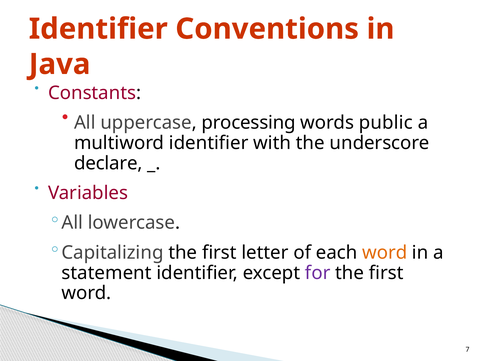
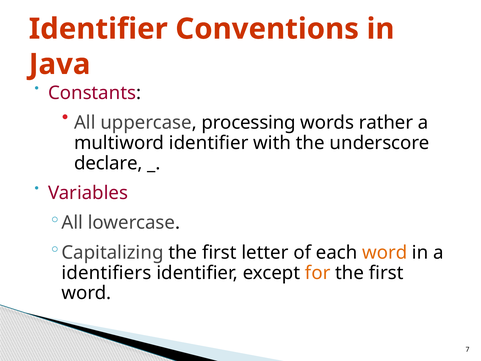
public: public -> rather (386, 123)
statement: statement -> identifiers (106, 273)
for colour: purple -> orange (318, 273)
